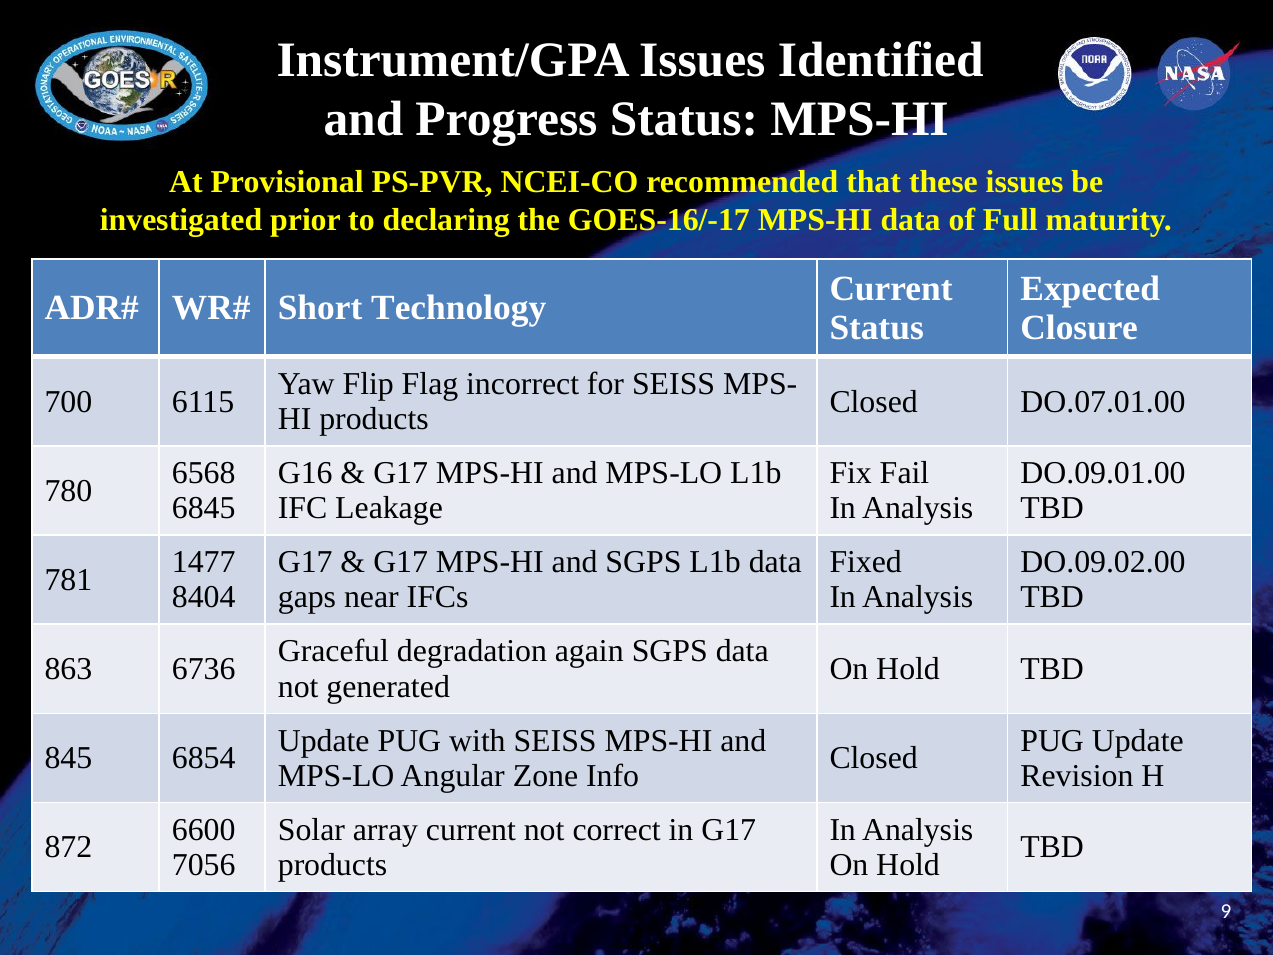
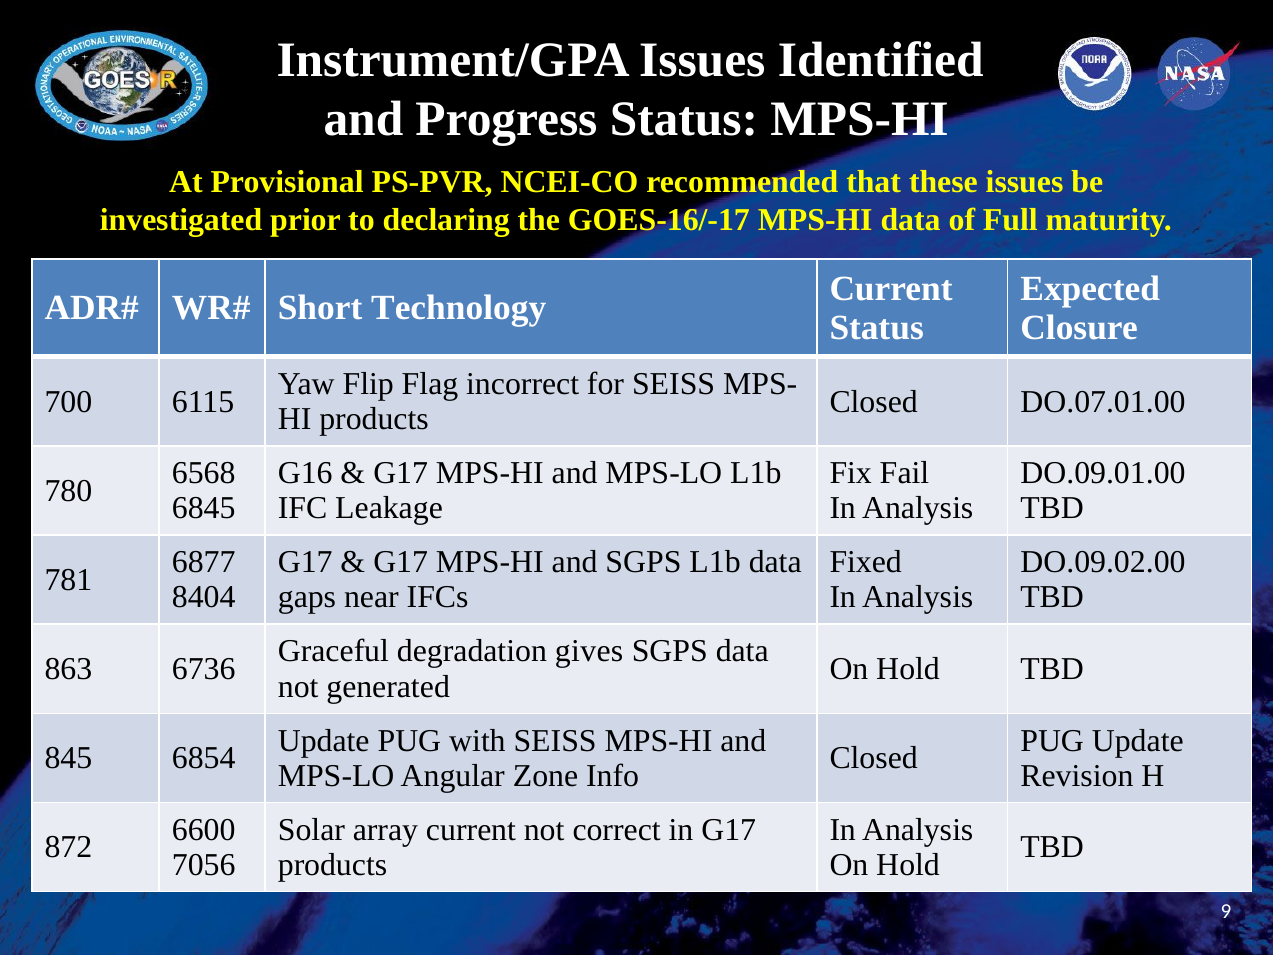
1477: 1477 -> 6877 (204, 562)
again: again -> gives (589, 651)
